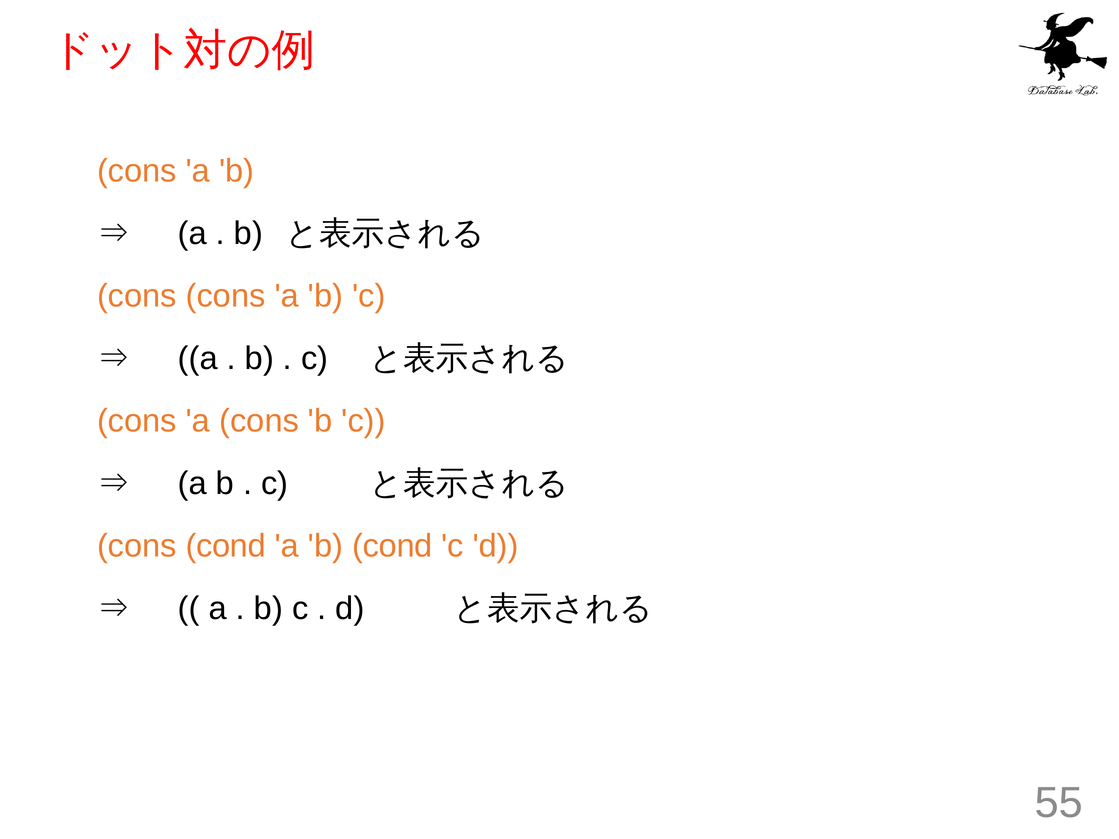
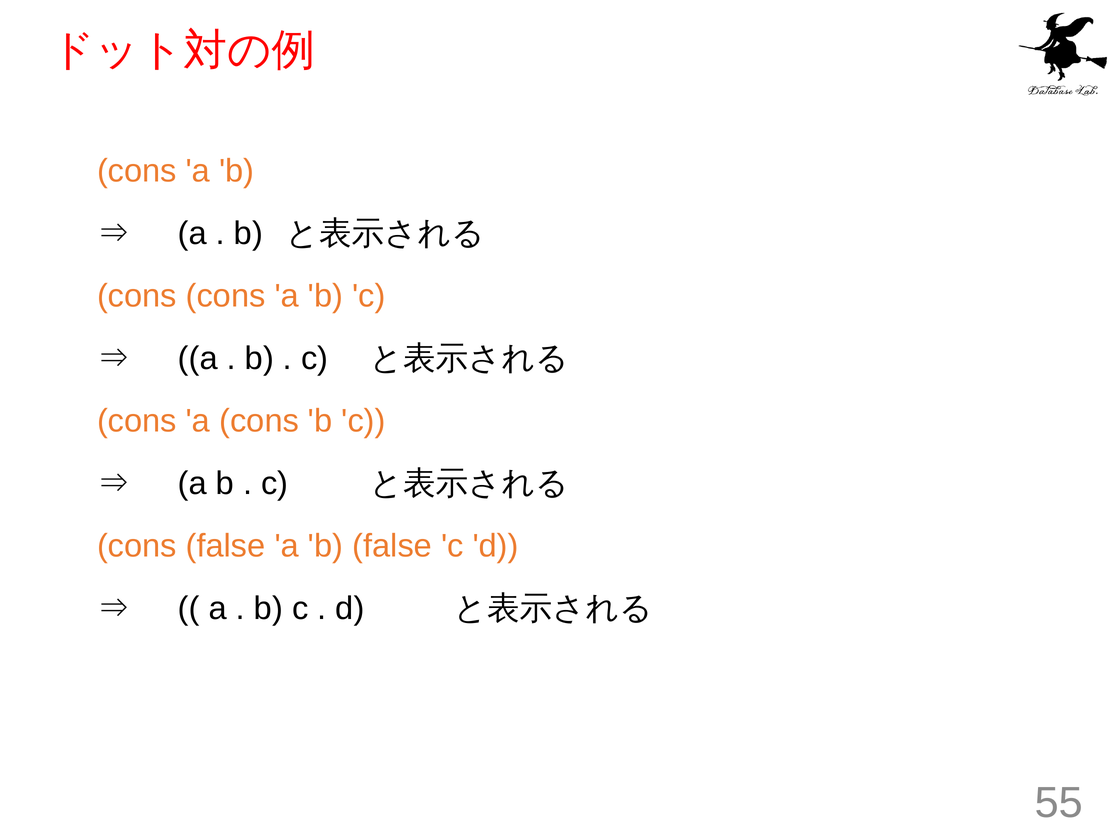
cons cond: cond -> false (226, 546)
b cond: cond -> false (392, 546)
